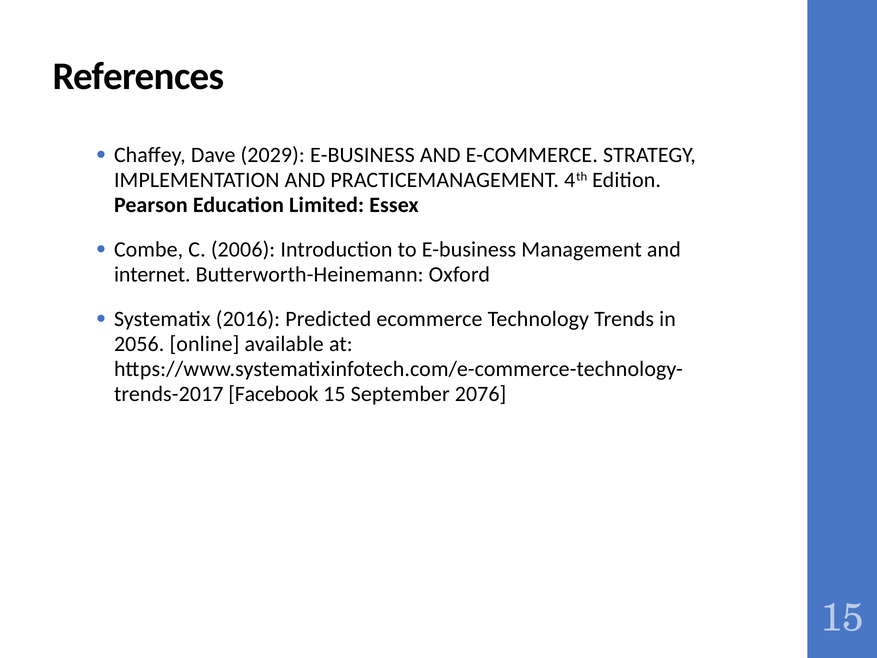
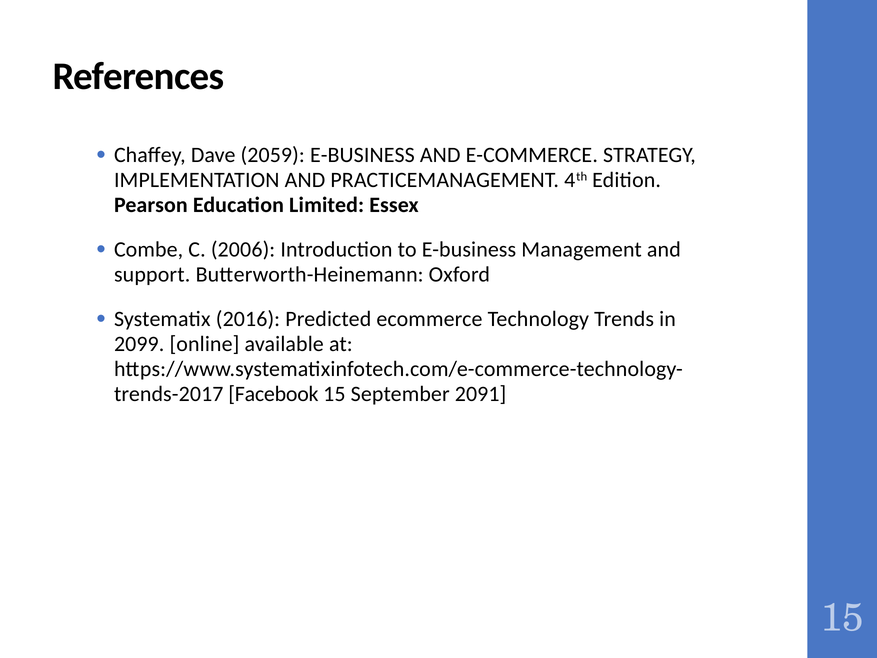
2029: 2029 -> 2059 (273, 155)
internet: internet -> support (152, 274)
2056: 2056 -> 2099 (139, 344)
2076: 2076 -> 2091 (481, 394)
